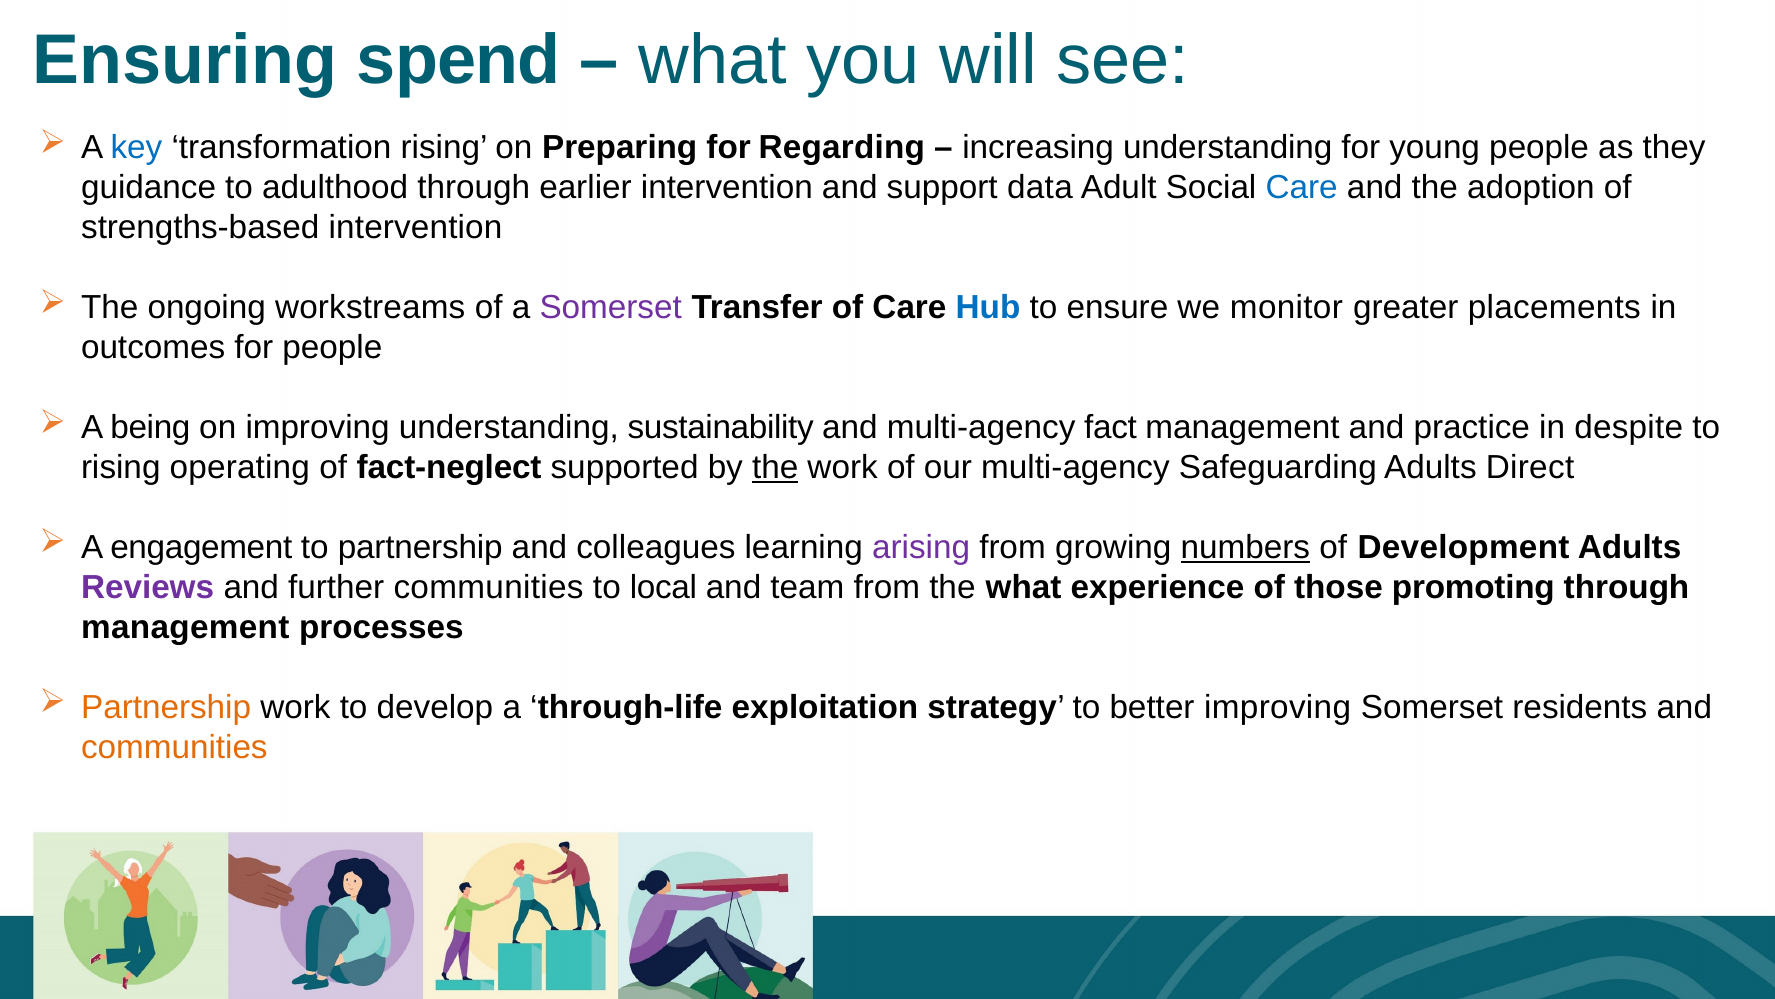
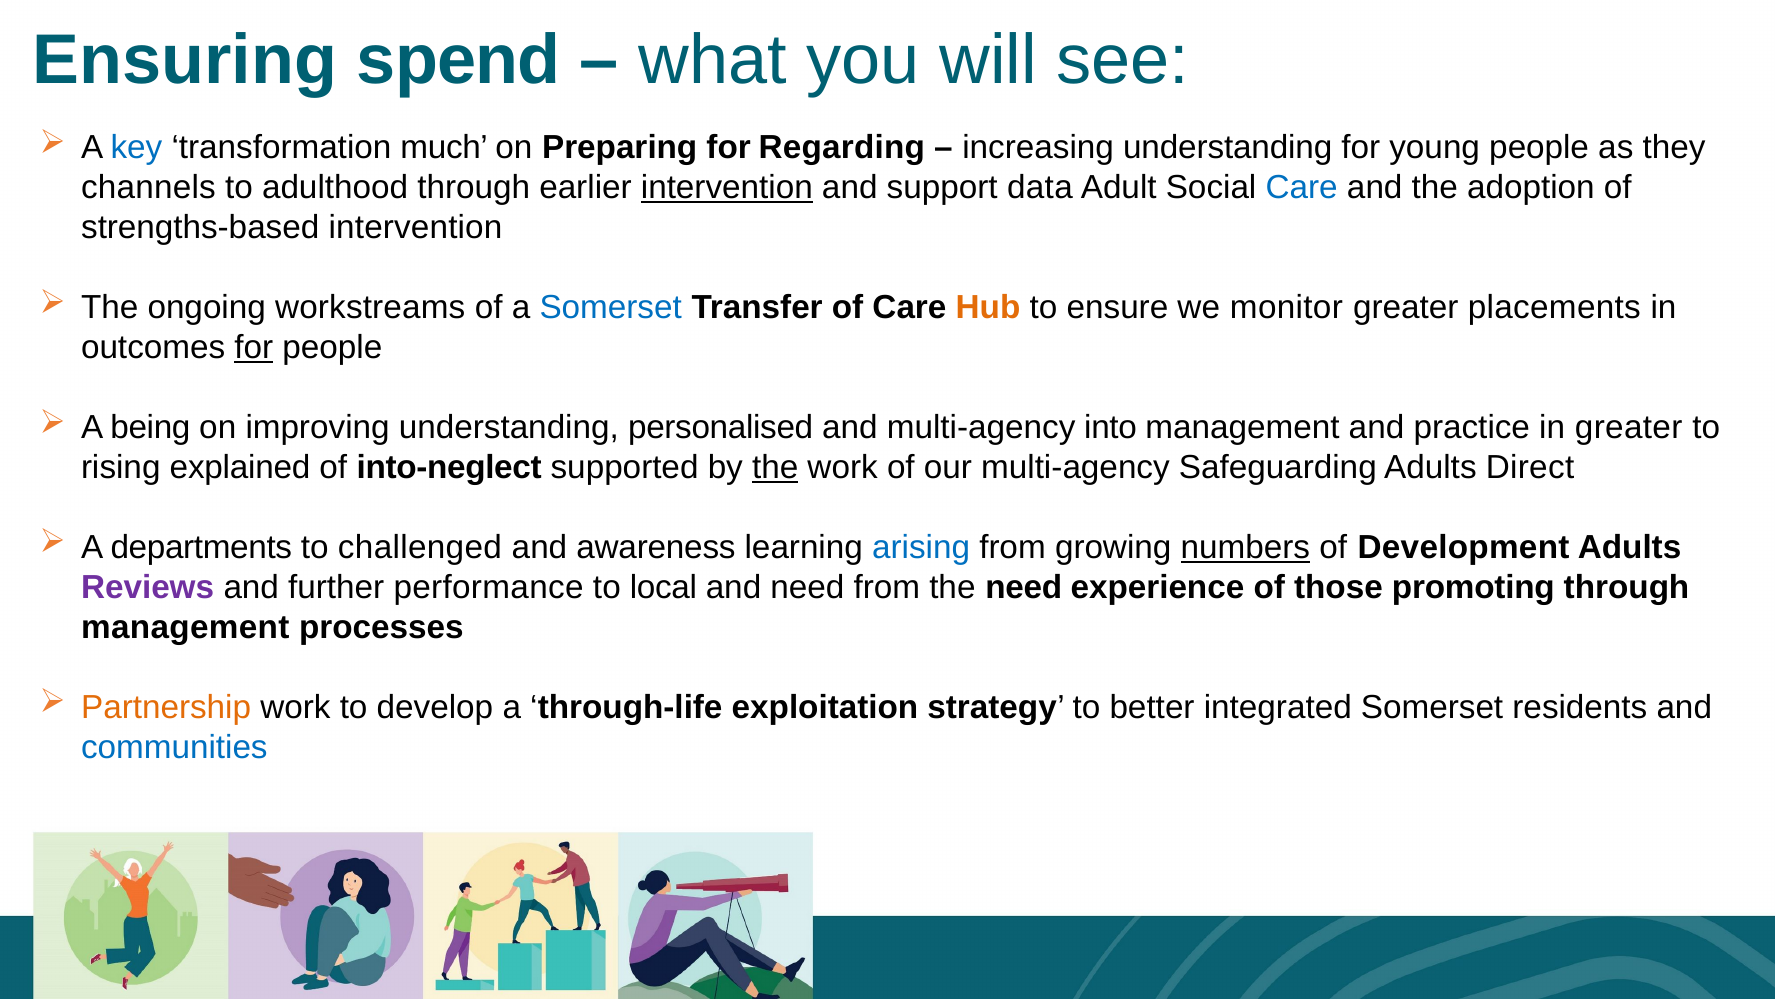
transformation rising: rising -> much (444, 148)
guidance: guidance -> channels (148, 188)
intervention underline: none -> present (727, 188)
Somerset colour: purple -> blue (611, 308)
Hub colour: blue -> orange (988, 308)
for underline: none -> present (254, 347)
sustainability: sustainability -> personalised (721, 427)
fact: fact -> into (1111, 427)
in despite: despite -> greater (1629, 427)
operating: operating -> explained (240, 467)
fact-neglect: fact-neglect -> into-neglect (449, 467)
engagement: engagement -> departments (201, 547)
to partnership: partnership -> challenged (420, 547)
colleagues: colleagues -> awareness (656, 547)
arising colour: purple -> blue (921, 547)
further communities: communities -> performance (489, 587)
and team: team -> need (807, 587)
the what: what -> need (1024, 587)
better improving: improving -> integrated (1278, 707)
communities colour: orange -> blue (174, 747)
